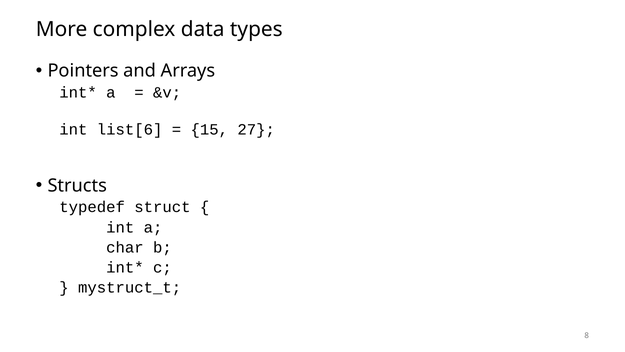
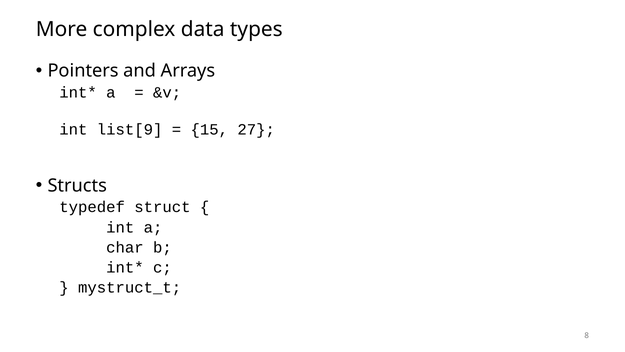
list[6: list[6 -> list[9 (130, 129)
